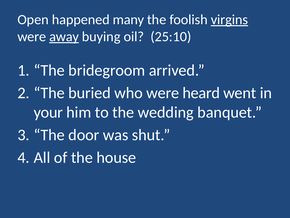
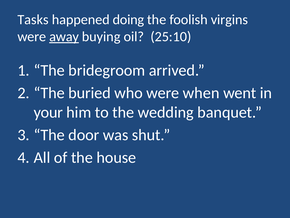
Open: Open -> Tasks (33, 20)
many: many -> doing (128, 20)
virgins underline: present -> none (229, 20)
heard: heard -> when (201, 93)
